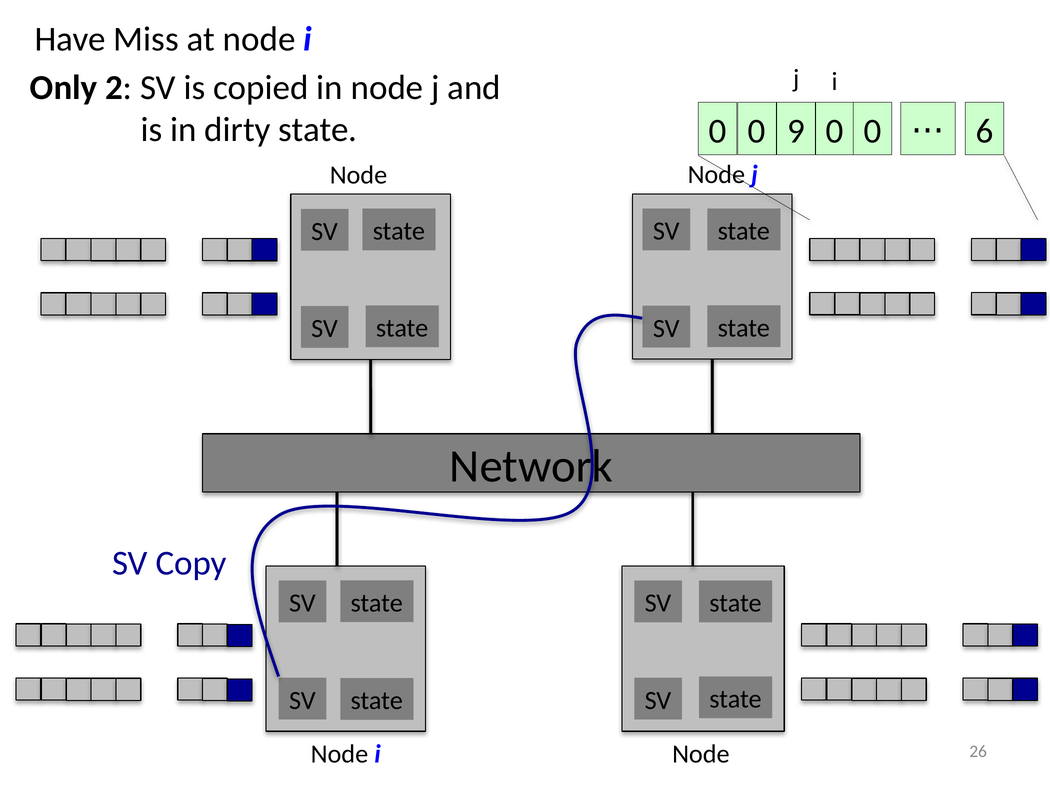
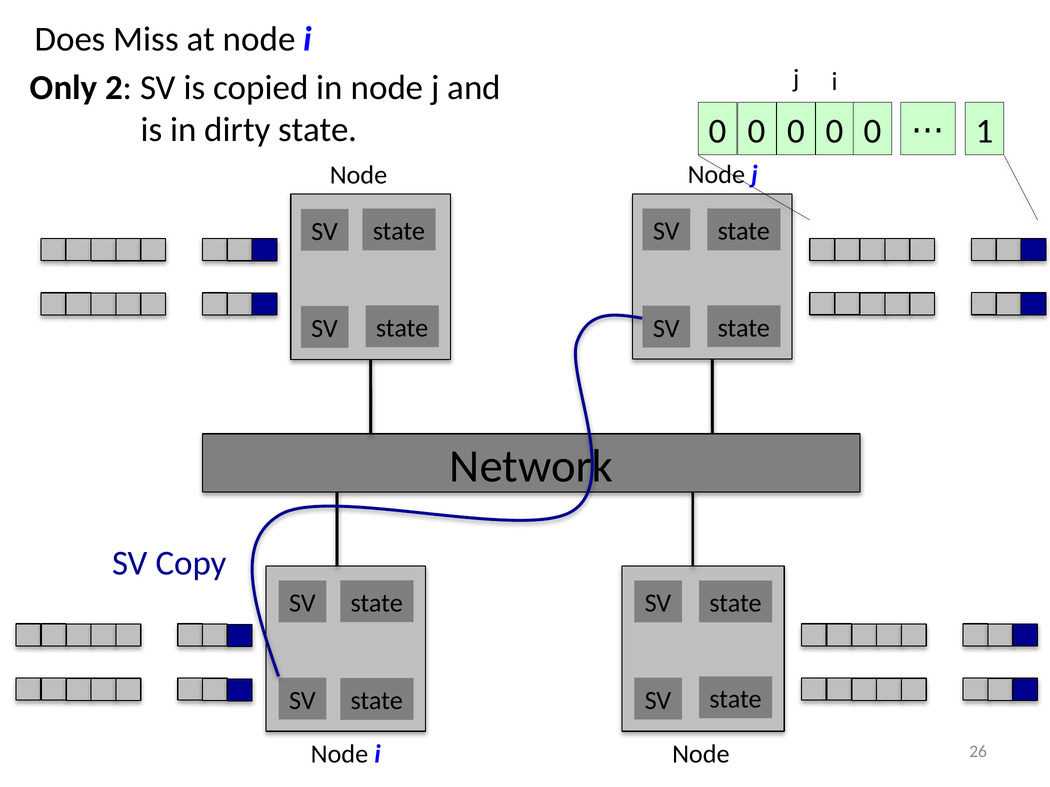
Have: Have -> Does (70, 39)
state 0 0 9: 9 -> 0 (796, 131)
6: 6 -> 1 (985, 131)
